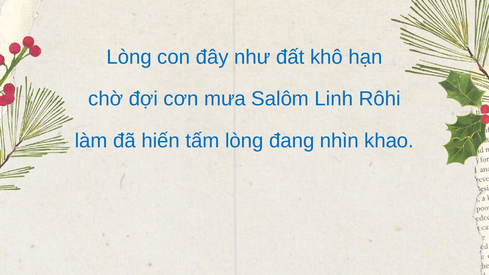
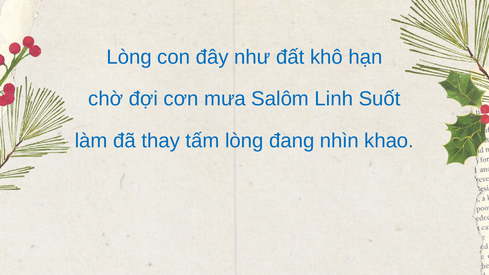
Rôhi: Rôhi -> Suốt (380, 99)
hiến: hiến -> thay (161, 141)
